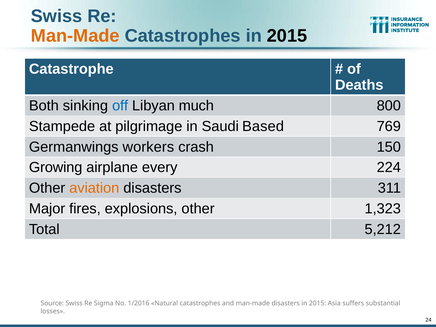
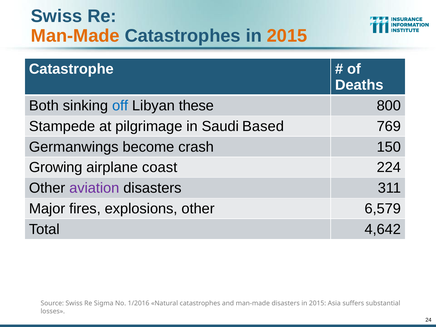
2015 colour: black -> orange (287, 36)
much: much -> these (196, 106)
workers: workers -> become (148, 147)
every: every -> coast (160, 167)
aviation colour: orange -> purple (94, 188)
1,323: 1,323 -> 6,579 (383, 209)
5,212: 5,212 -> 4,642 (383, 229)
